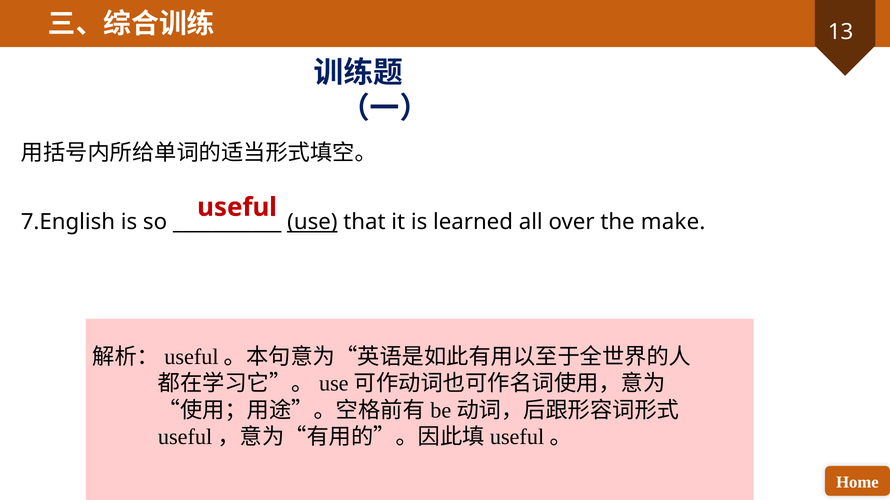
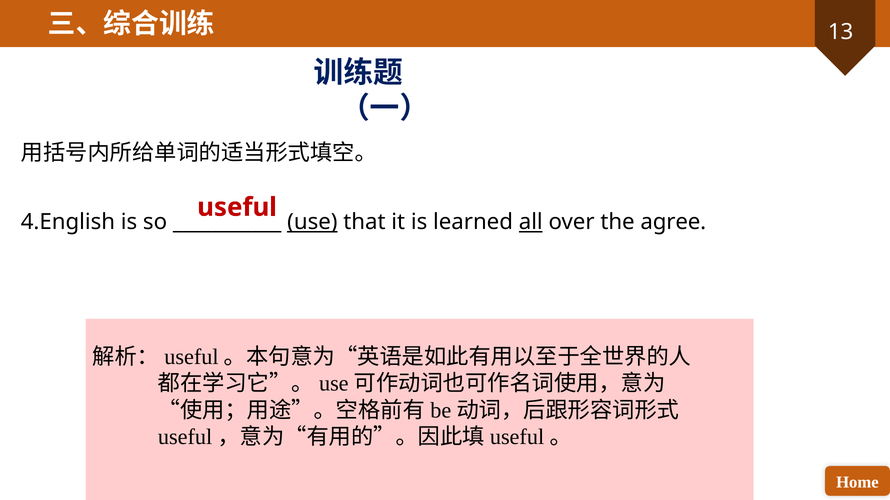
7.English: 7.English -> 4.English (68, 222)
all underline: none -> present (531, 222)
make: make -> agree (673, 222)
